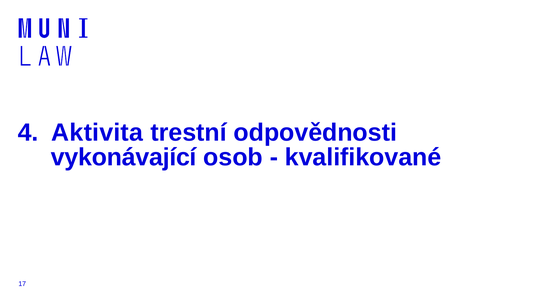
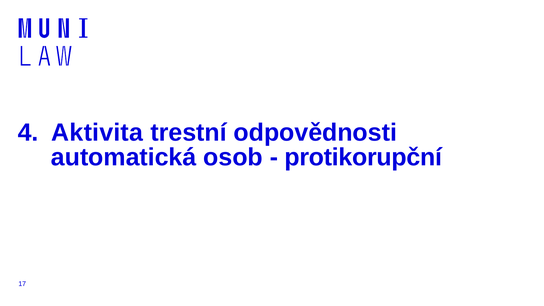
vykonávající: vykonávající -> automatická (124, 157)
kvalifikované: kvalifikované -> protikorupční (363, 157)
